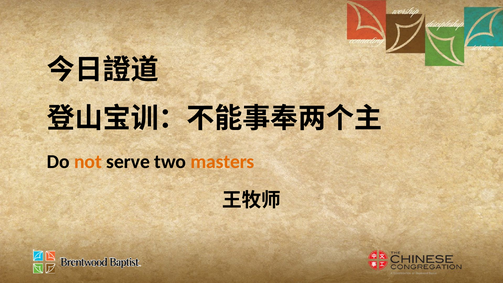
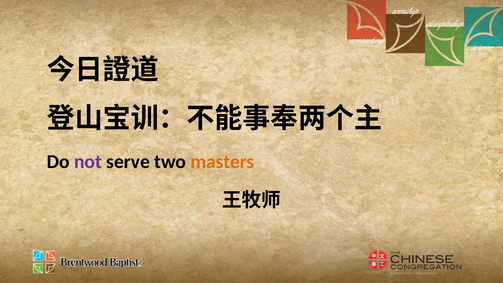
not colour: orange -> purple (88, 162)
